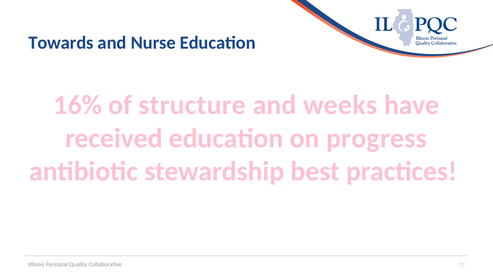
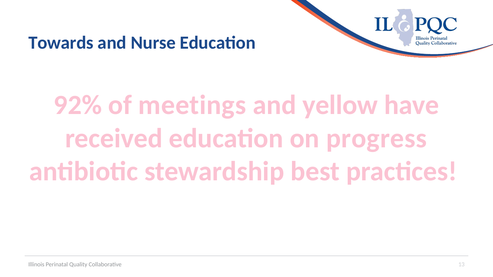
16%: 16% -> 92% (78, 105)
structure: structure -> meetings (192, 105)
weeks: weeks -> yellow (340, 105)
